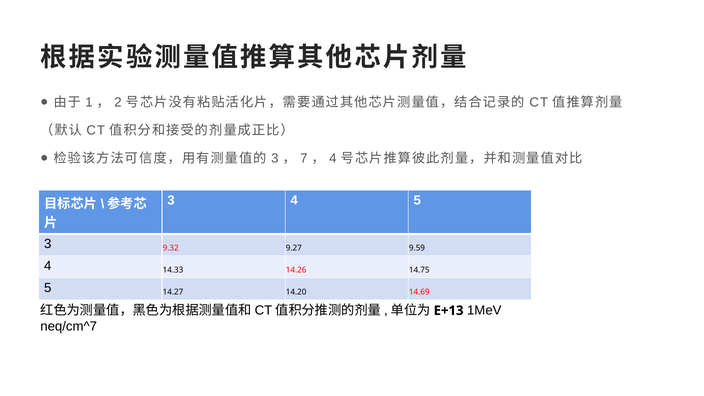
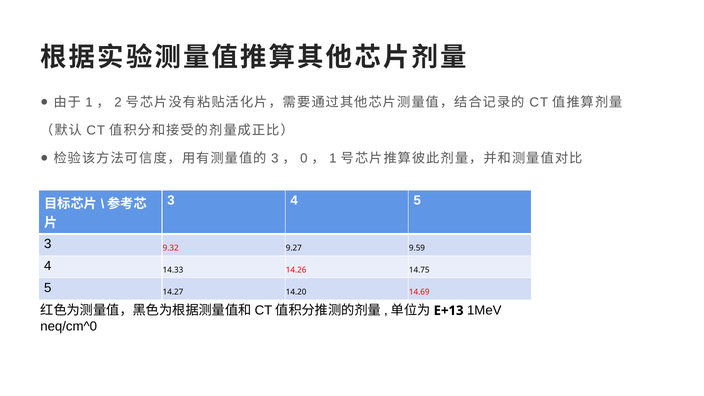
7: 7 -> 0 (304, 158)
4: 4 -> 1 (333, 158)
neq/cm^7: neq/cm^7 -> neq/cm^0 (69, 326)
